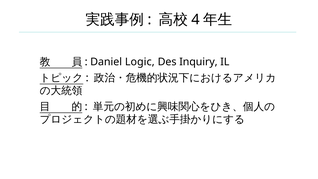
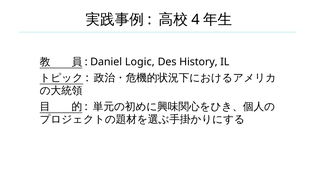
Inquiry: Inquiry -> History (198, 62)
